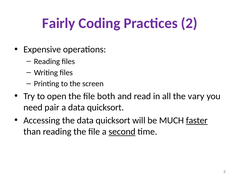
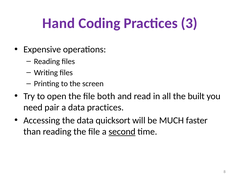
Fairly: Fairly -> Hand (59, 23)
2: 2 -> 3 (189, 23)
vary: vary -> built (196, 96)
a data quicksort: quicksort -> practices (105, 107)
faster underline: present -> none (197, 120)
